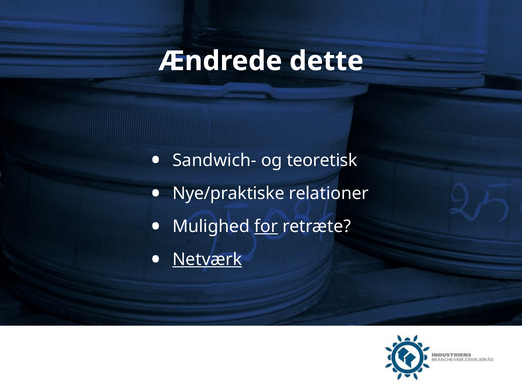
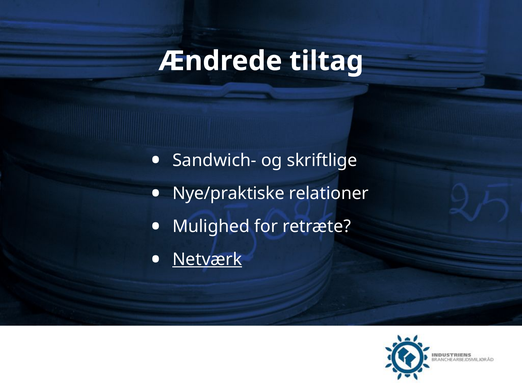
dette: dette -> tiltag (326, 61)
teoretisk: teoretisk -> skriftlige (322, 160)
for underline: present -> none (266, 227)
